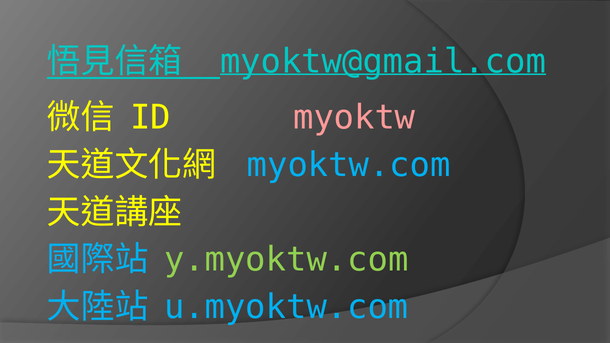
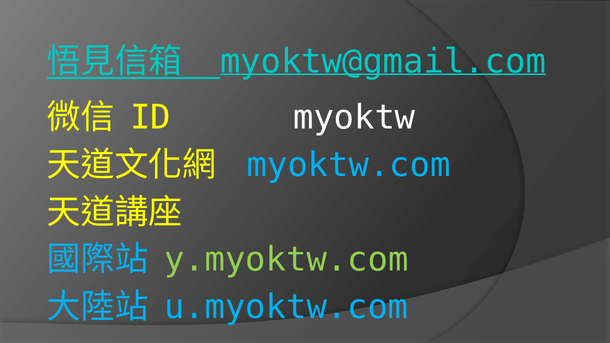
myoktw colour: pink -> white (354, 118)
